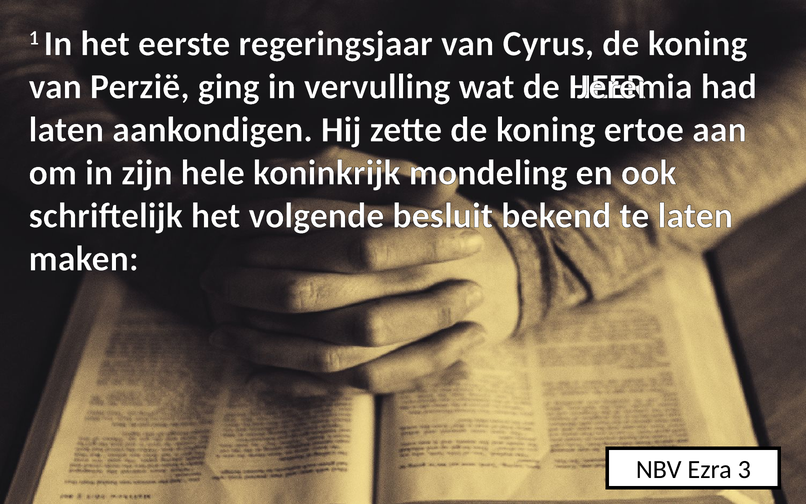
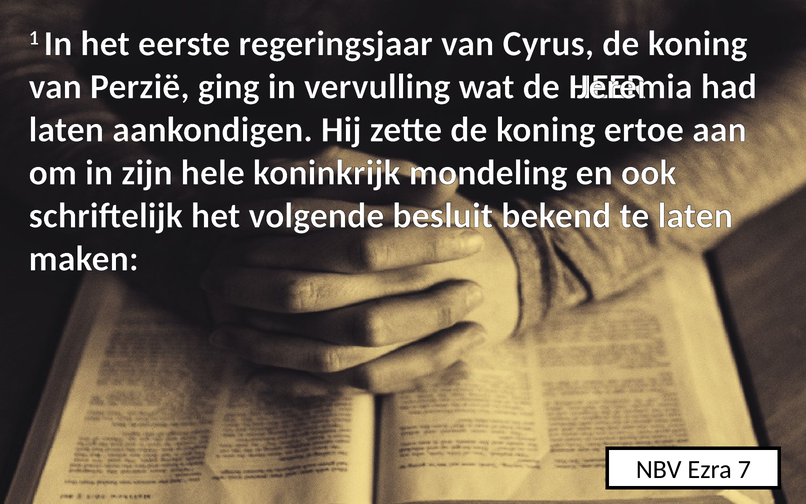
3: 3 -> 7 (744, 470)
